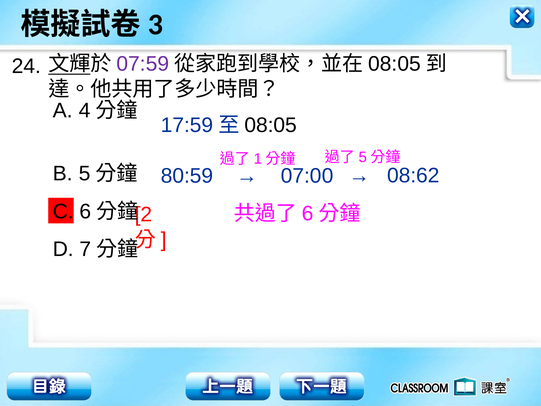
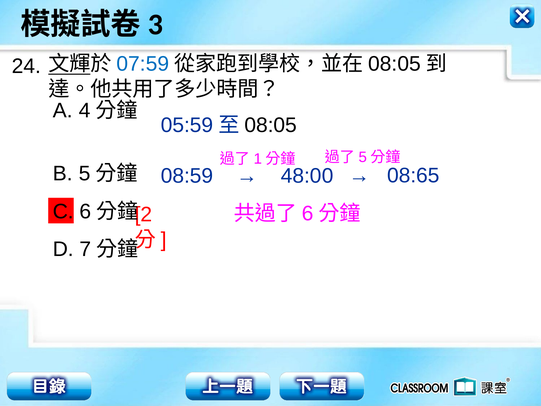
07:59 colour: purple -> blue (143, 64)
17:59: 17:59 -> 05:59 (187, 125)
08:62: 08:62 -> 08:65 (413, 175)
80:59: 80:59 -> 08:59 (187, 176)
07:00: 07:00 -> 48:00 (307, 176)
